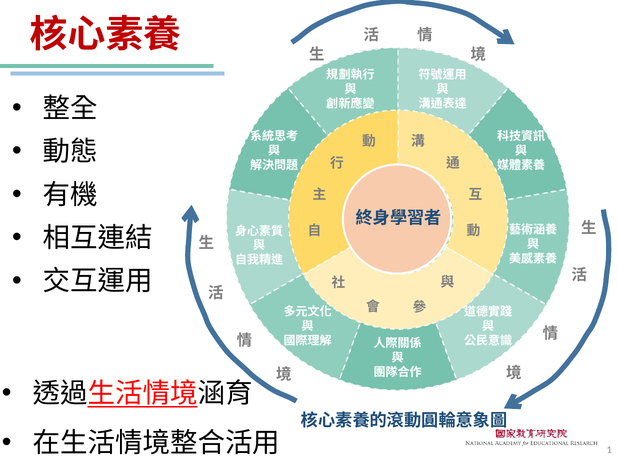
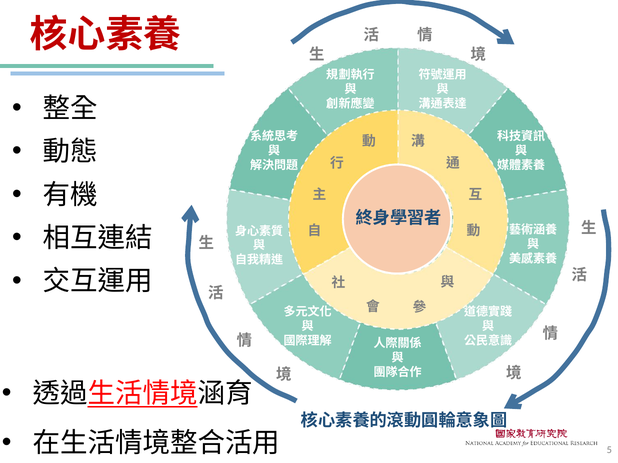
1: 1 -> 5 (609, 451)
